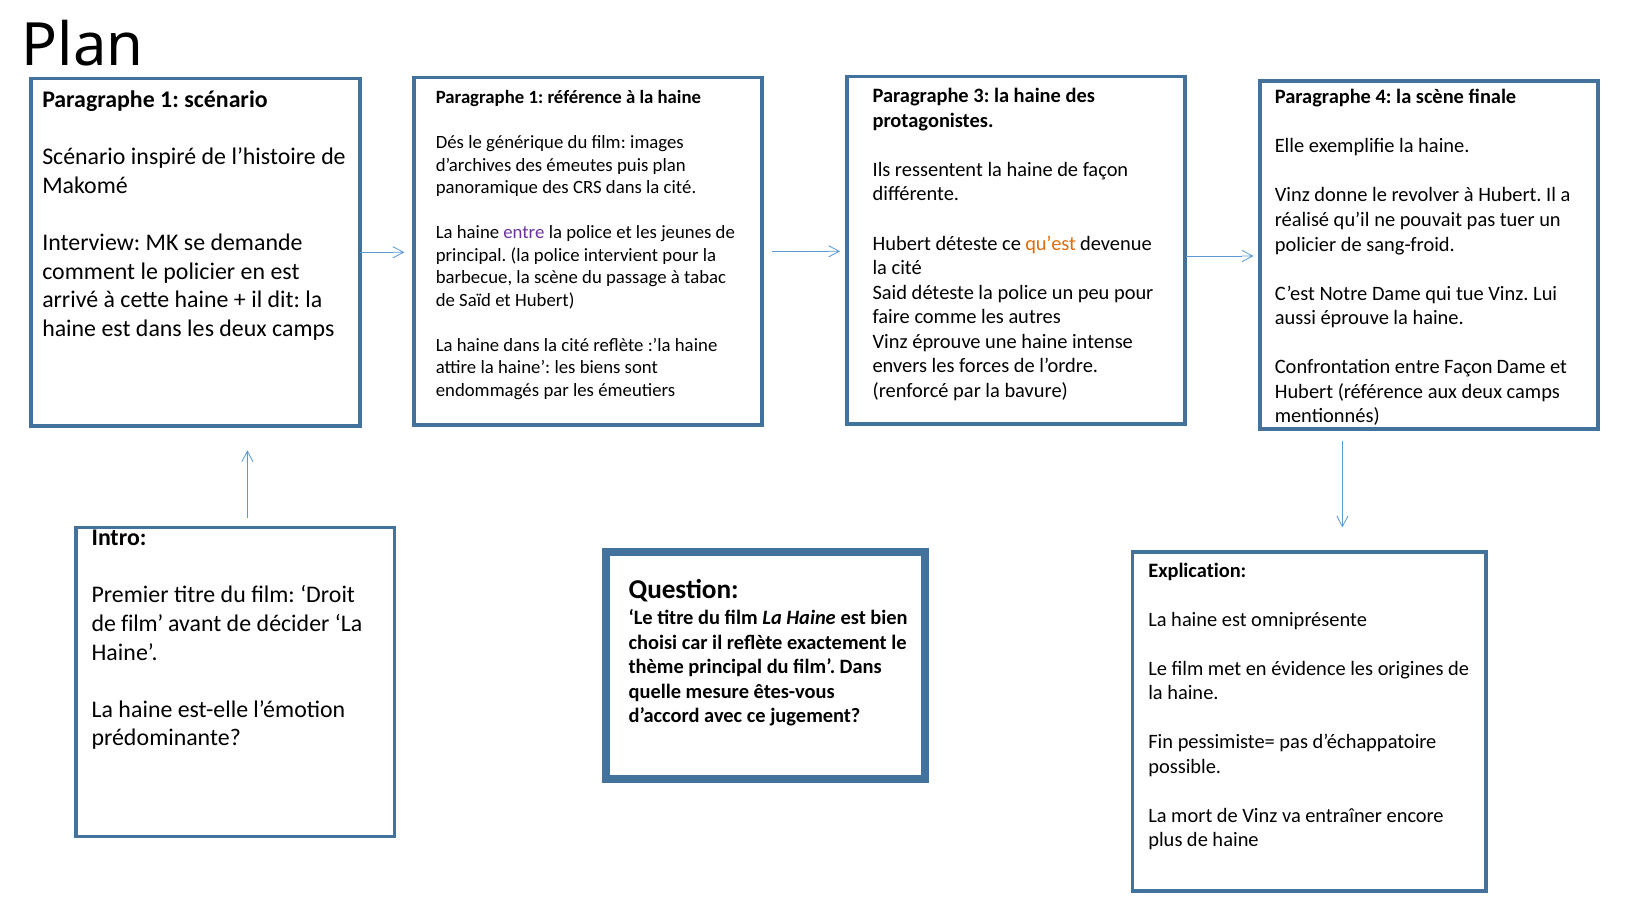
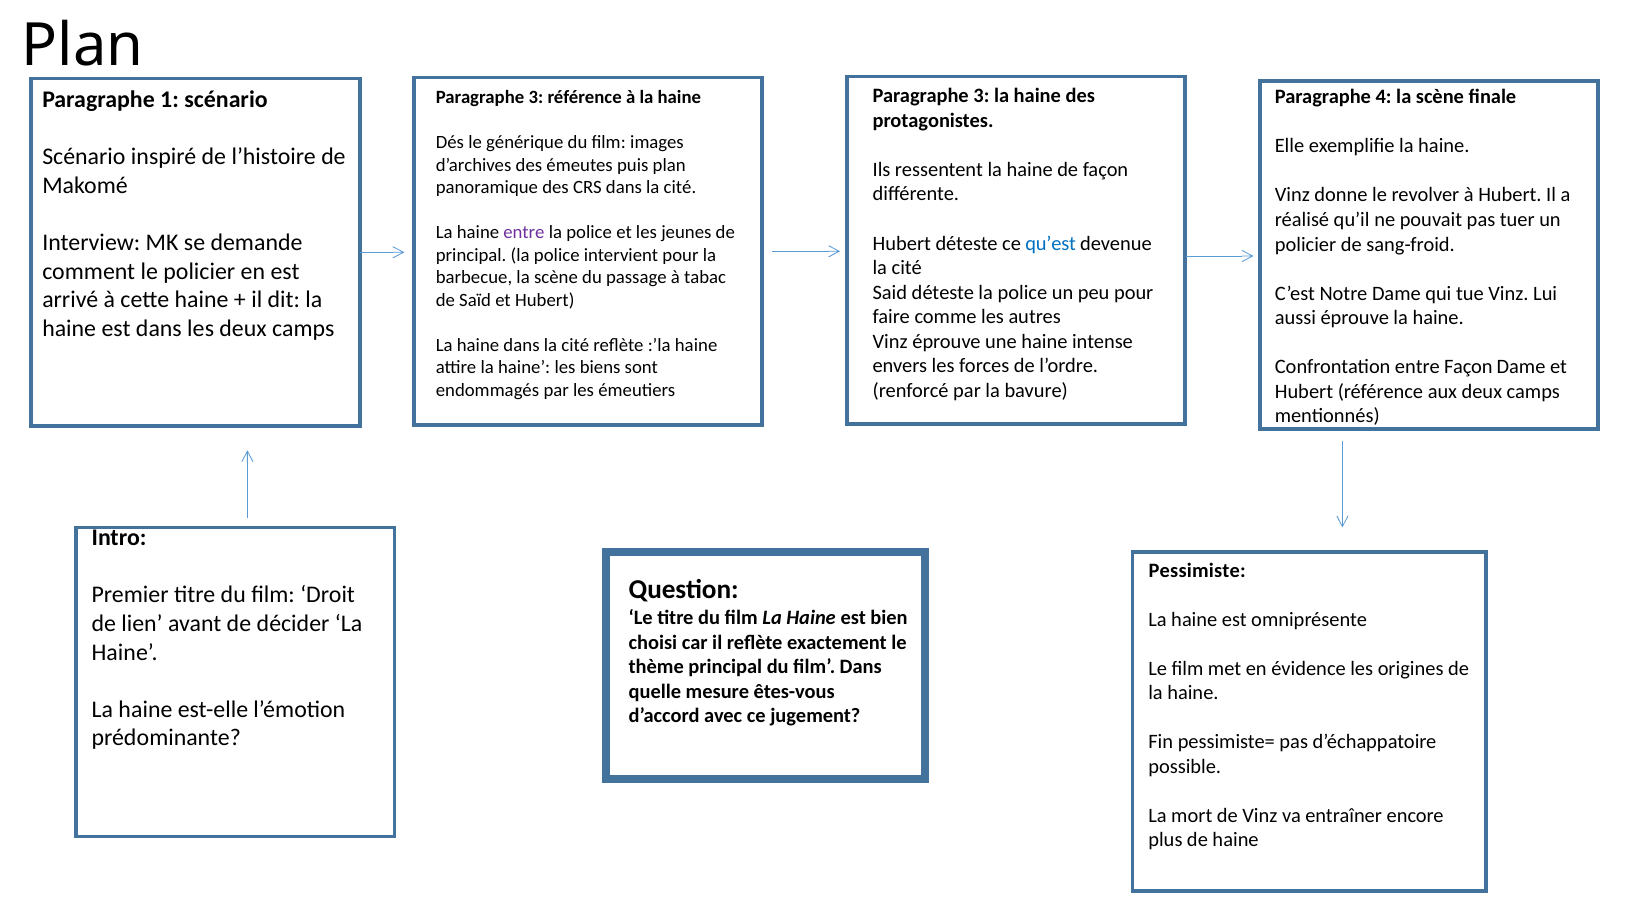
1: 1 -> 3 (536, 97)
qu’est colour: orange -> blue (1051, 243)
Explication: Explication -> Pessimiste (1197, 570)
de film: film -> lien (142, 624)
